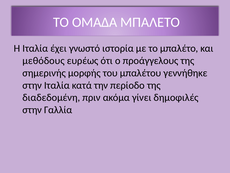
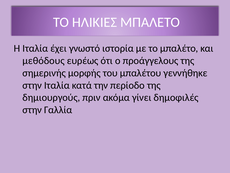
ΟΜΑΔΑ: ΟΜΑΔΑ -> ΗΛΙΚΙΕΣ (95, 22)
διαδεδομένη: διαδεδομένη -> δημιουργούς (51, 97)
